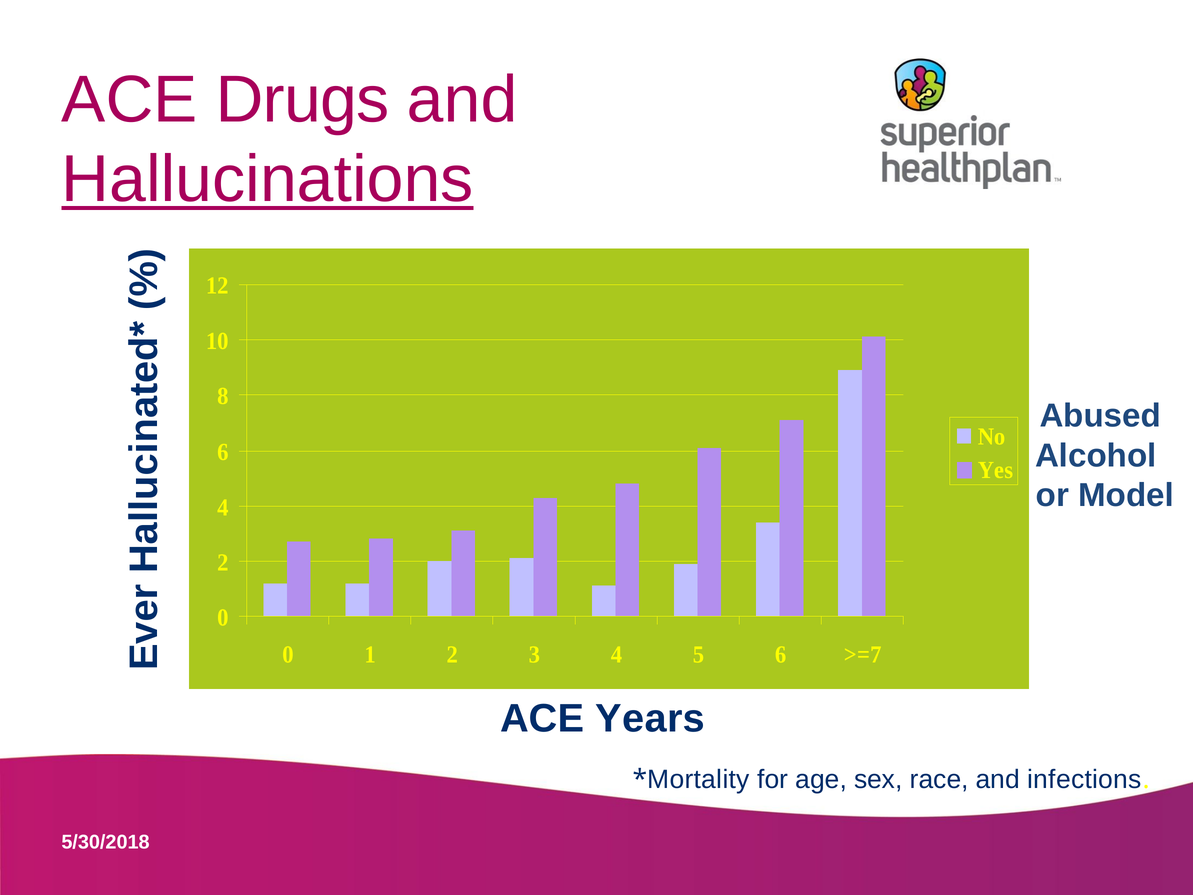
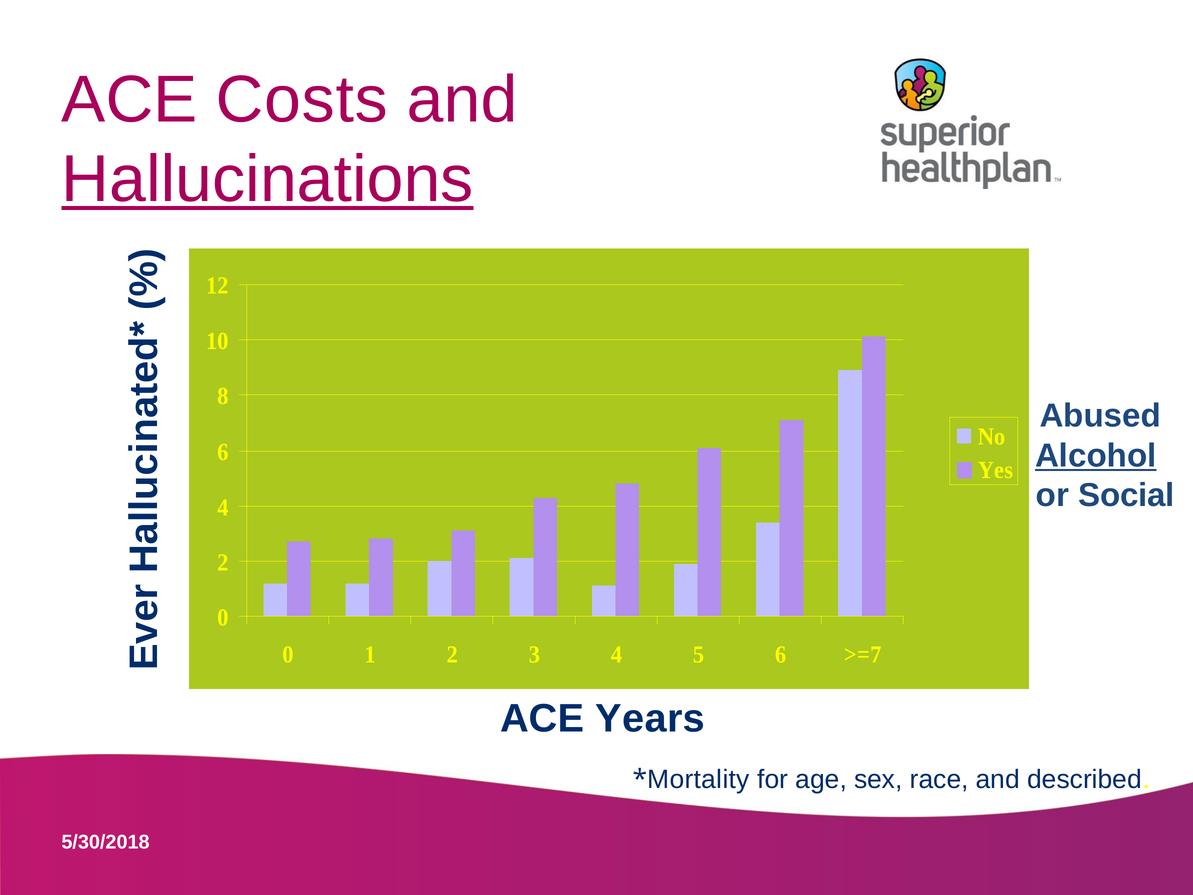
Drugs: Drugs -> Costs (302, 100)
Alcohol underline: none -> present (1096, 456)
Model: Model -> Social (1126, 495)
infections: infections -> described (1085, 779)
